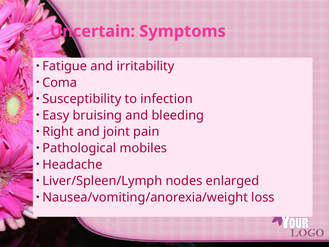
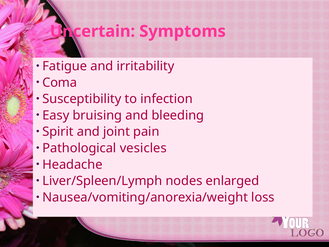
Right: Right -> Spirit (58, 132)
mobiles: mobiles -> vesicles (143, 148)
